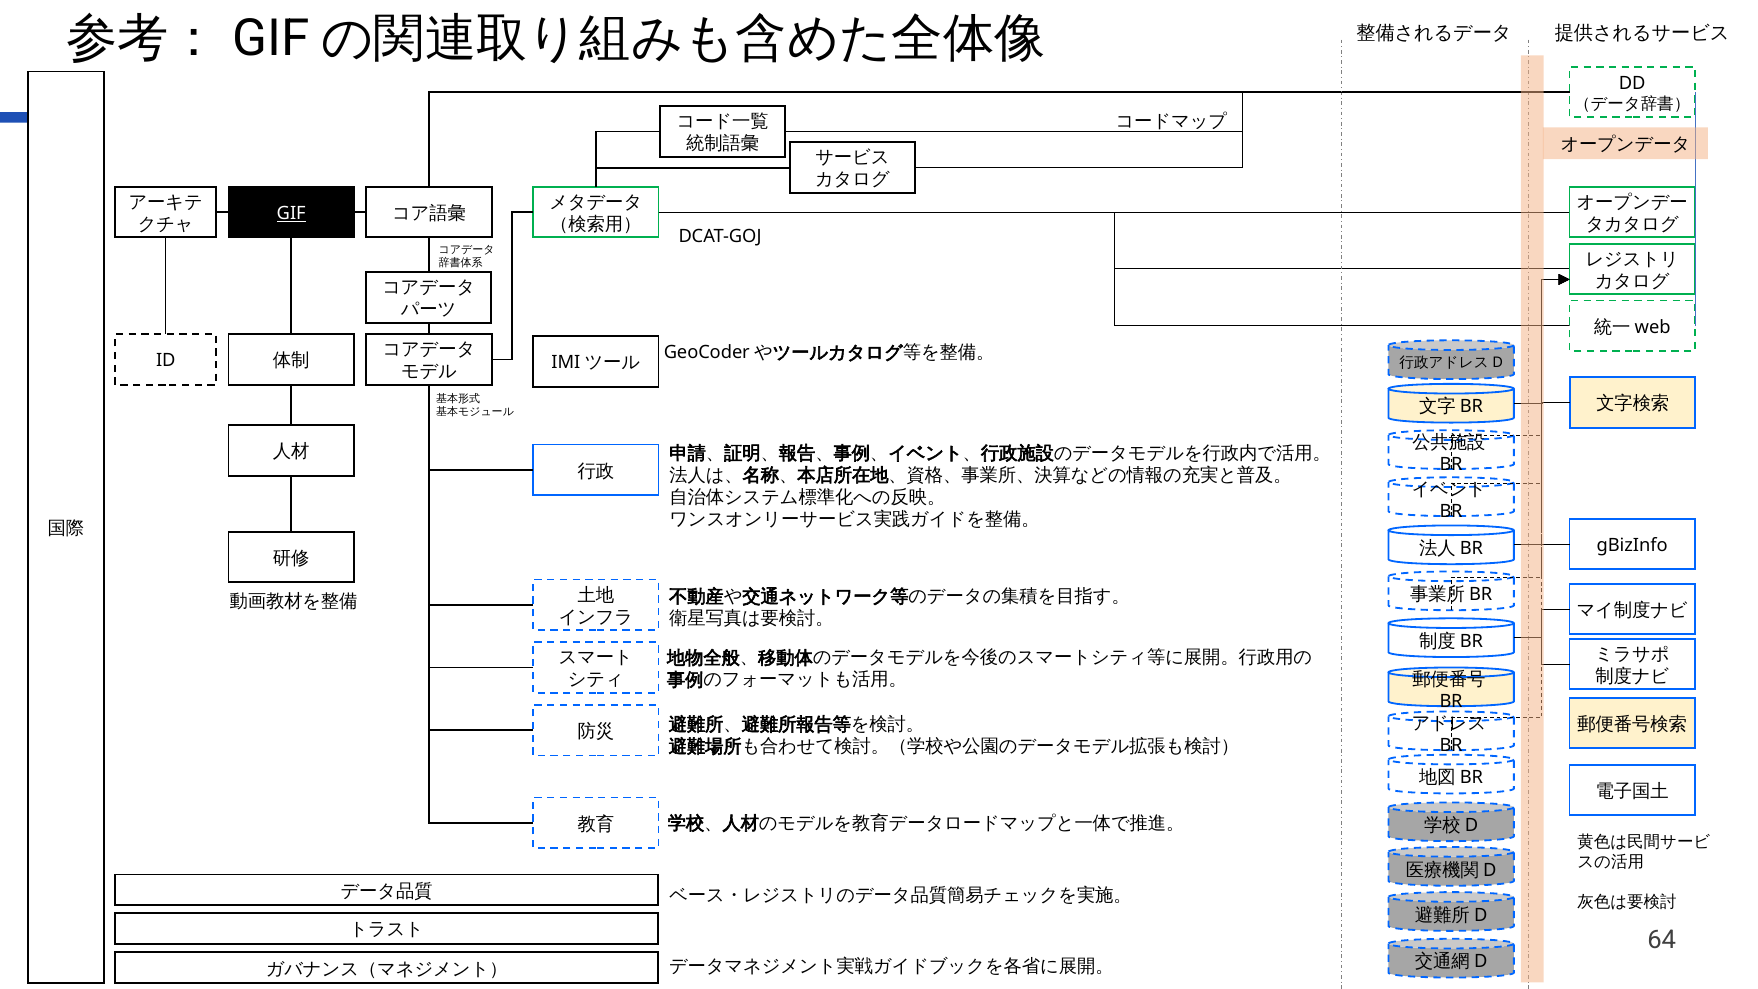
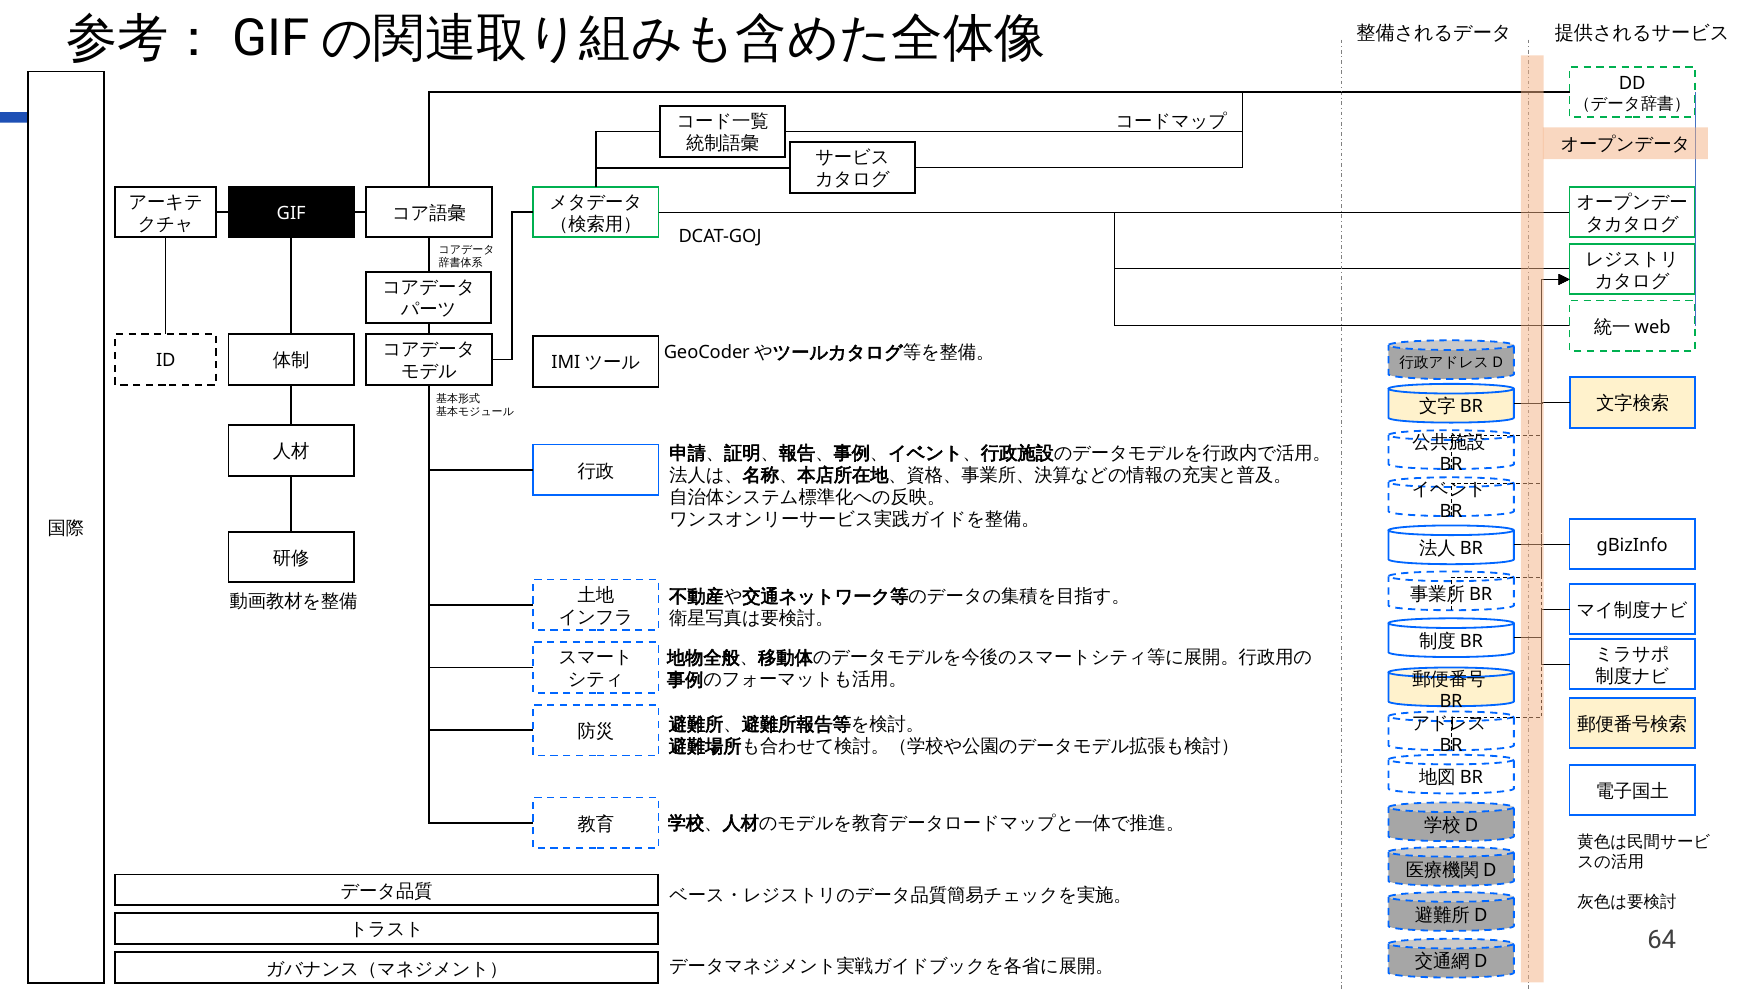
GIF underline: present -> none (291, 213)
